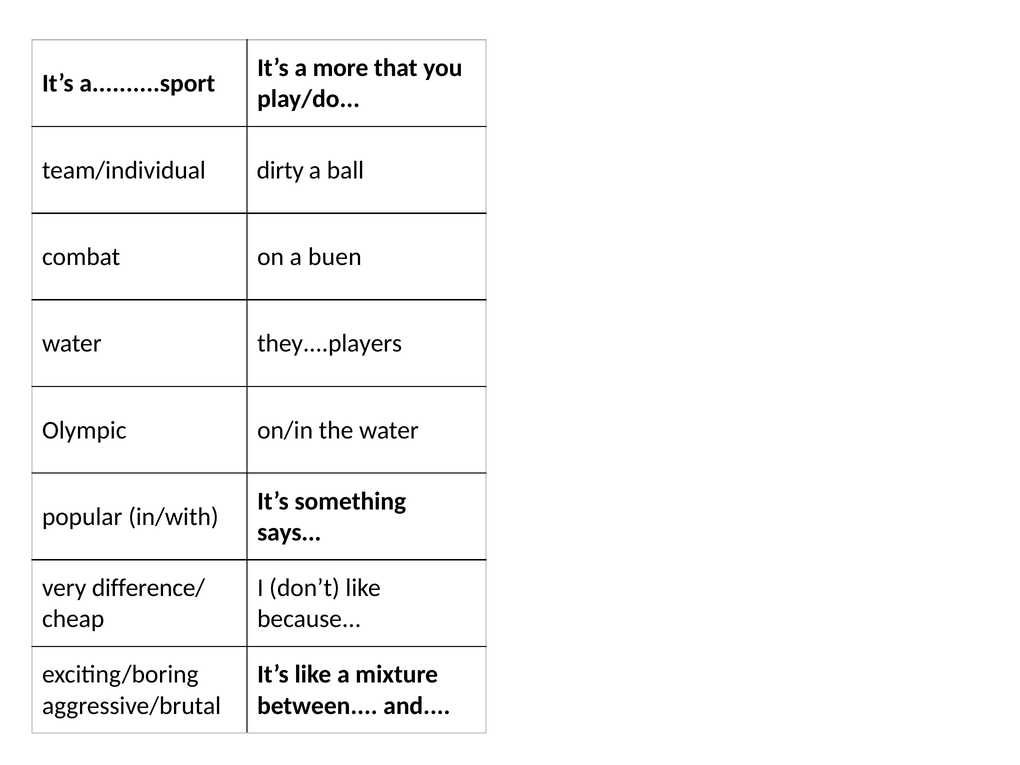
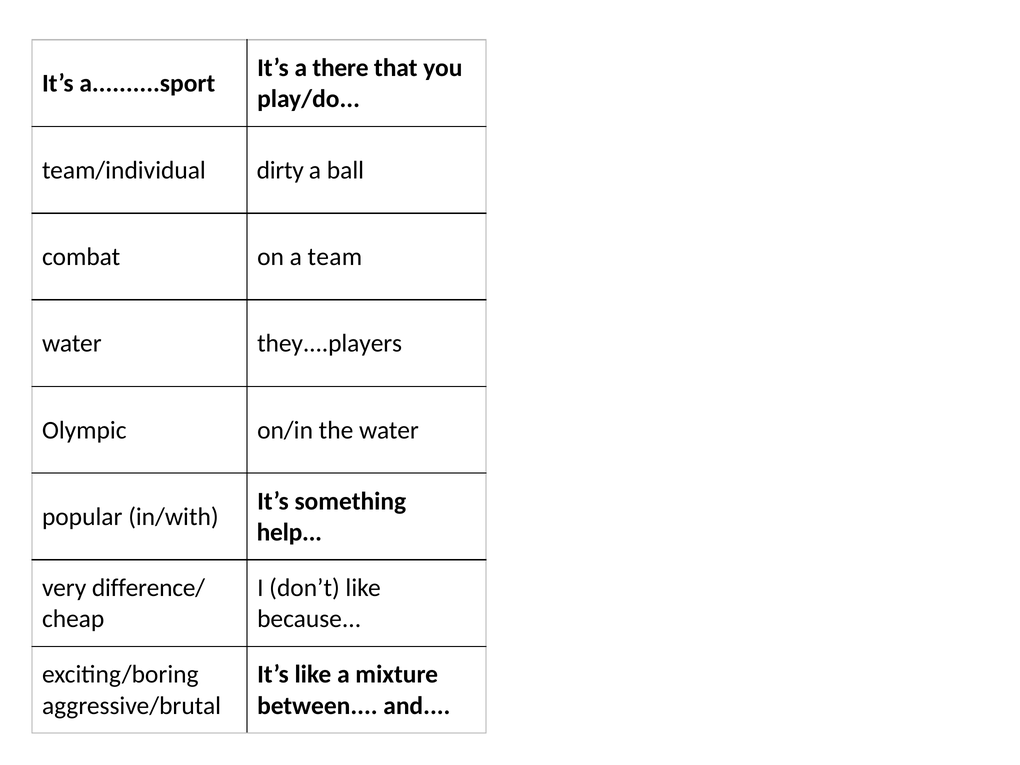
more: more -> there (341, 68)
buen: buen -> team (335, 257)
says: says -> help (289, 532)
